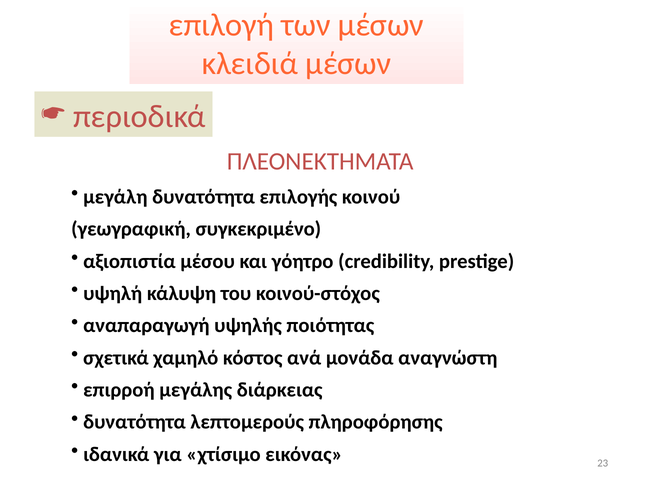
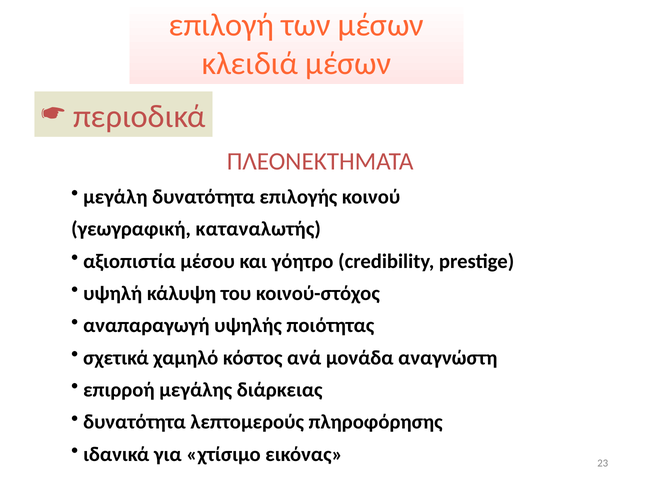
συγκεκριμένο: συγκεκριμένο -> καταναλωτής (258, 229)
